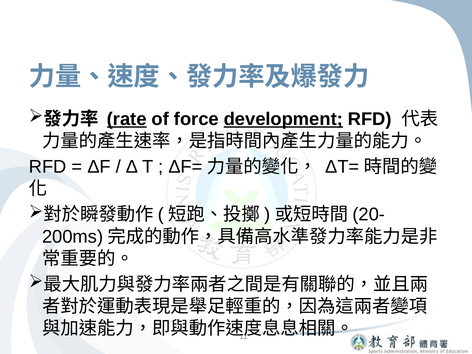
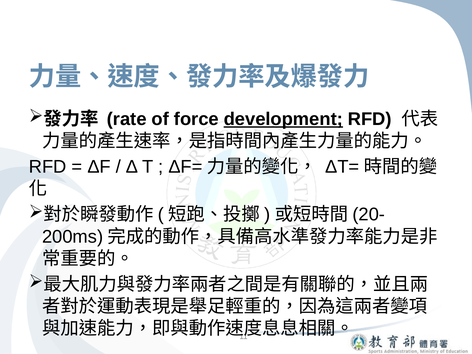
rate underline: present -> none (127, 119)
